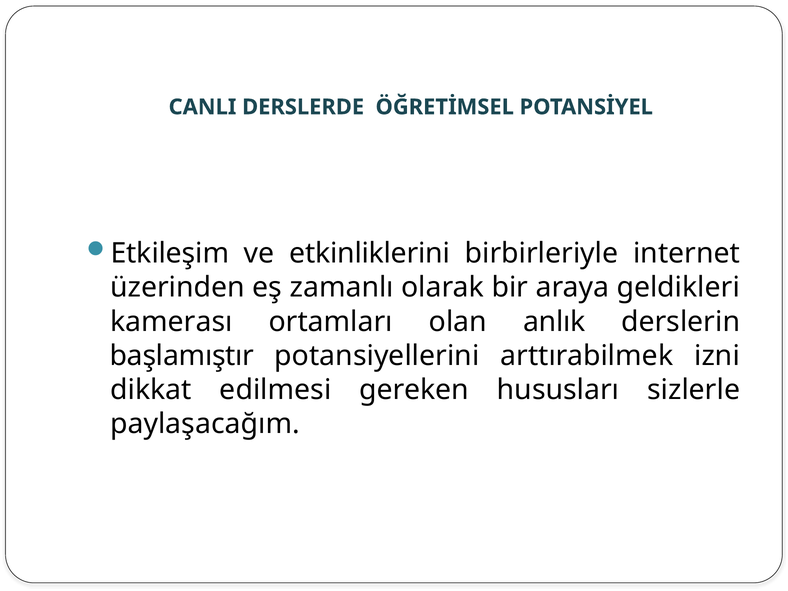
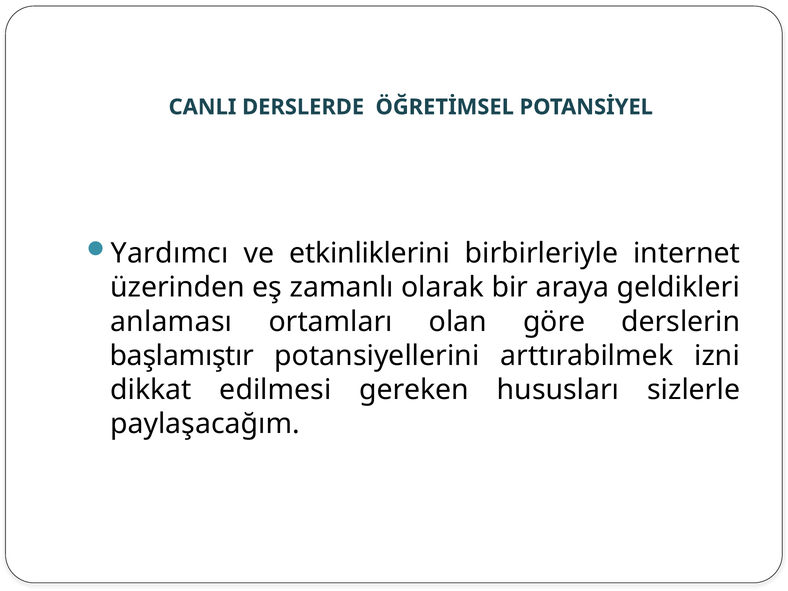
Etkileşim: Etkileşim -> Yardımcı (170, 253)
kamerası: kamerası -> anlaması (171, 322)
anlık: anlık -> göre (554, 322)
